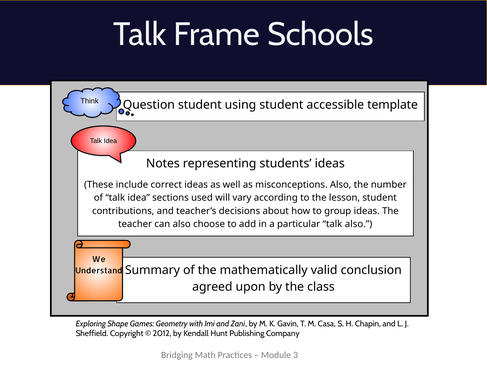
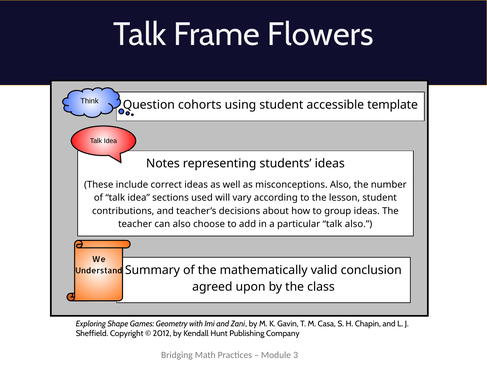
Schools: Schools -> Flowers (320, 35)
student: student -> cohorts (200, 105)
